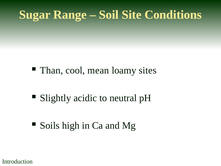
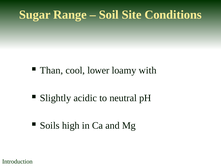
mean: mean -> lower (98, 70)
sites: sites -> with (148, 70)
